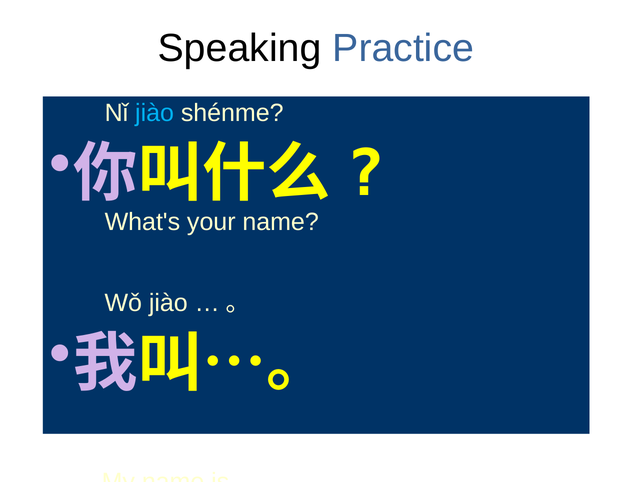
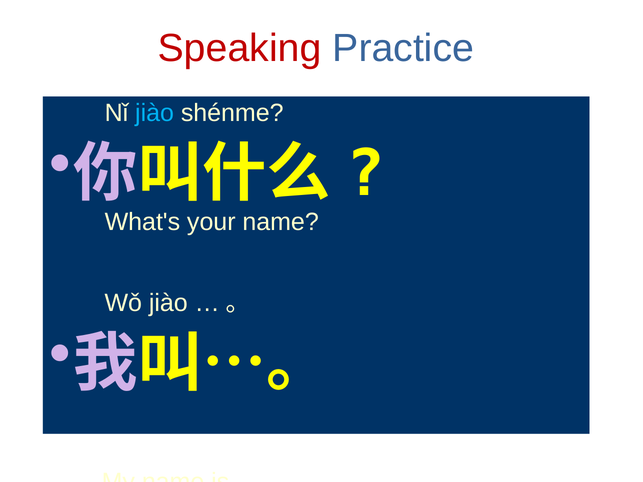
Speaking colour: black -> red (240, 48)
